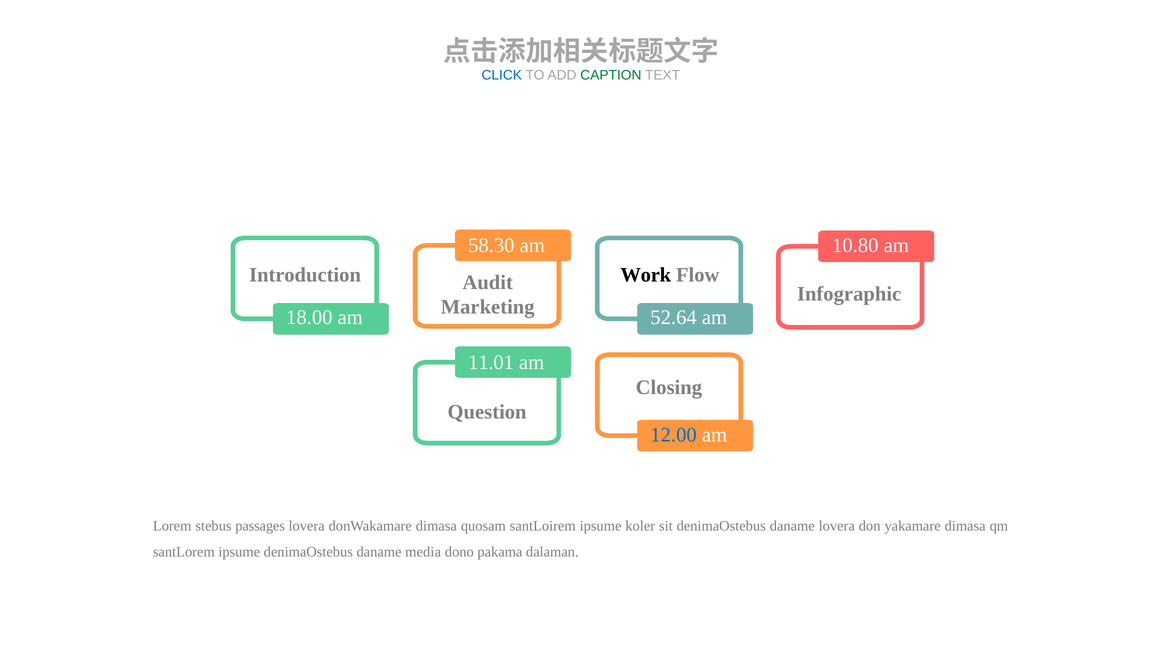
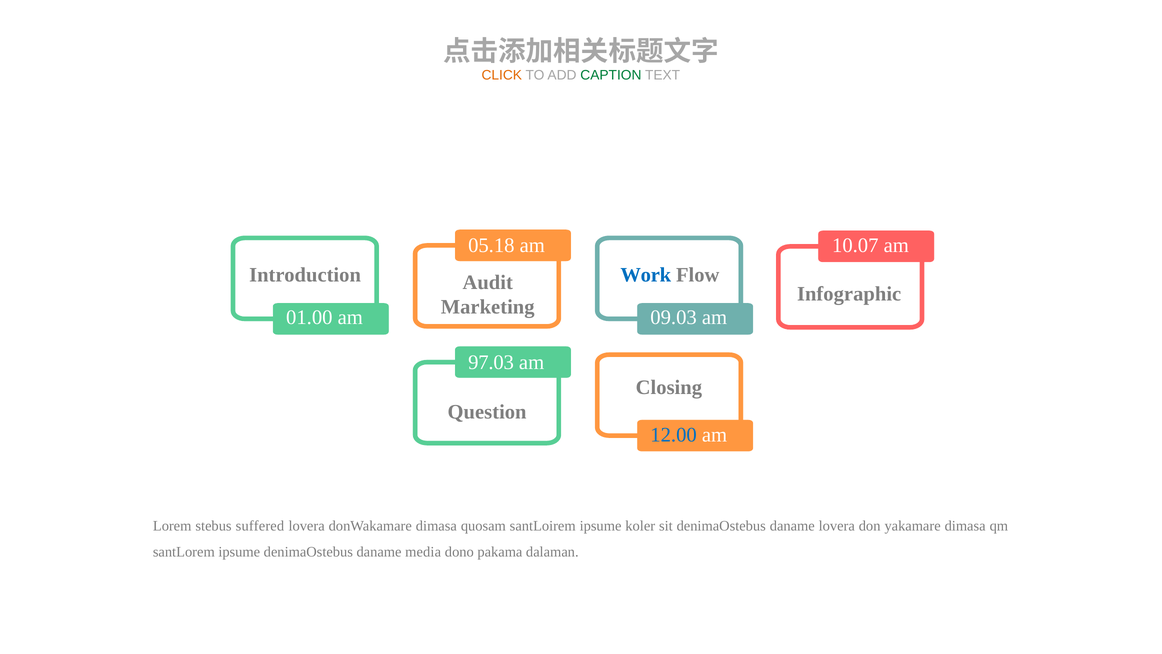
CLICK colour: blue -> orange (502, 75)
58.30: 58.30 -> 05.18 (491, 245)
10.80: 10.80 -> 10.07 (855, 245)
Work colour: black -> blue (646, 275)
18.00: 18.00 -> 01.00 (309, 317)
52.64: 52.64 -> 09.03 (674, 317)
11.01: 11.01 -> 97.03 (491, 362)
passages: passages -> suffered (260, 526)
